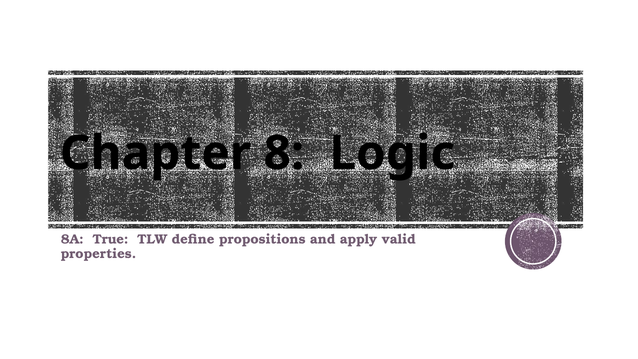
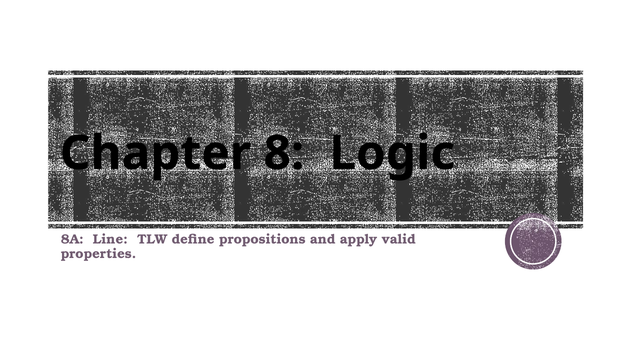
True: True -> Line (110, 239)
